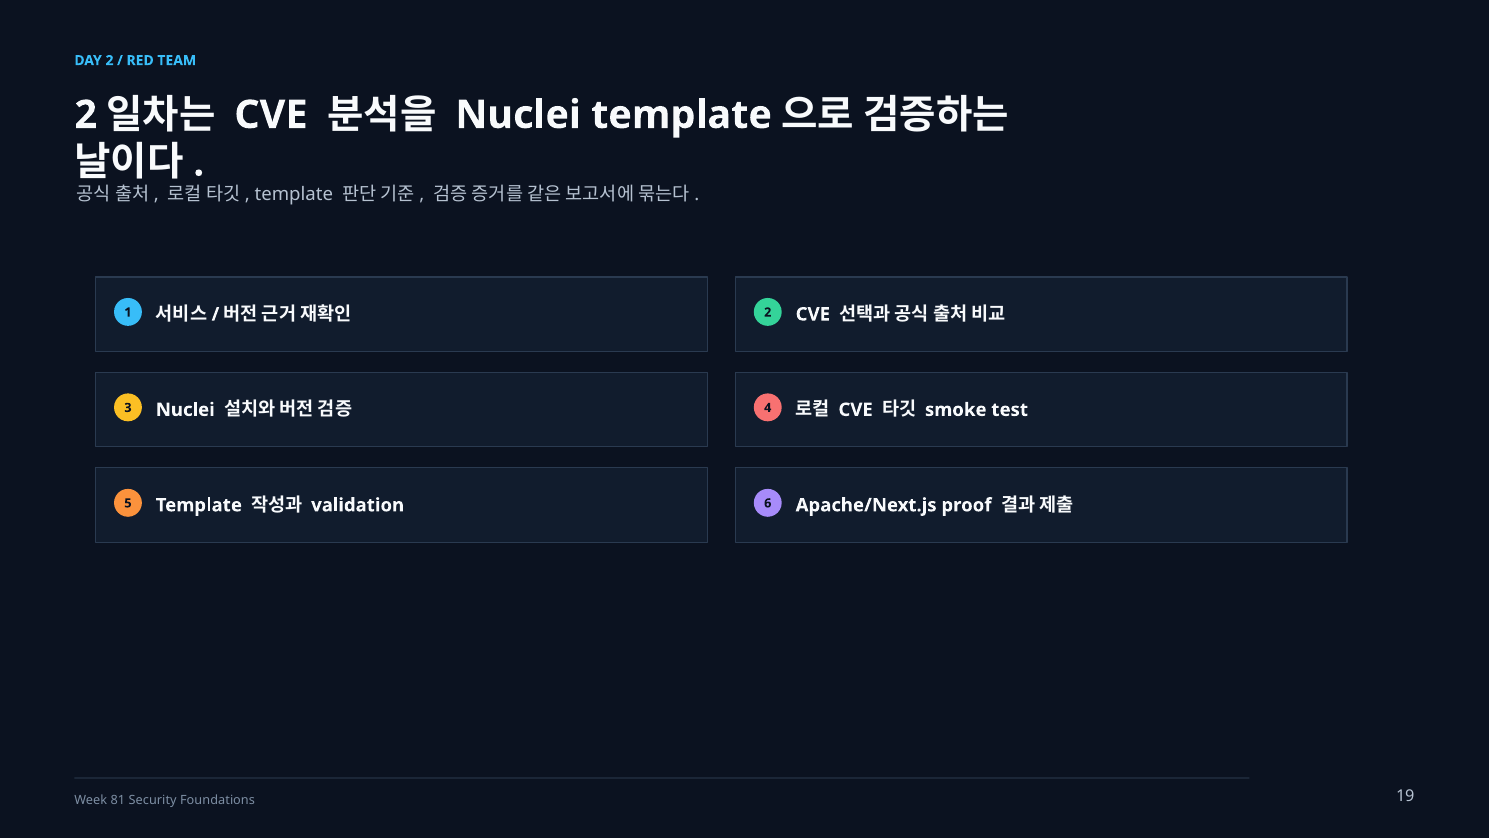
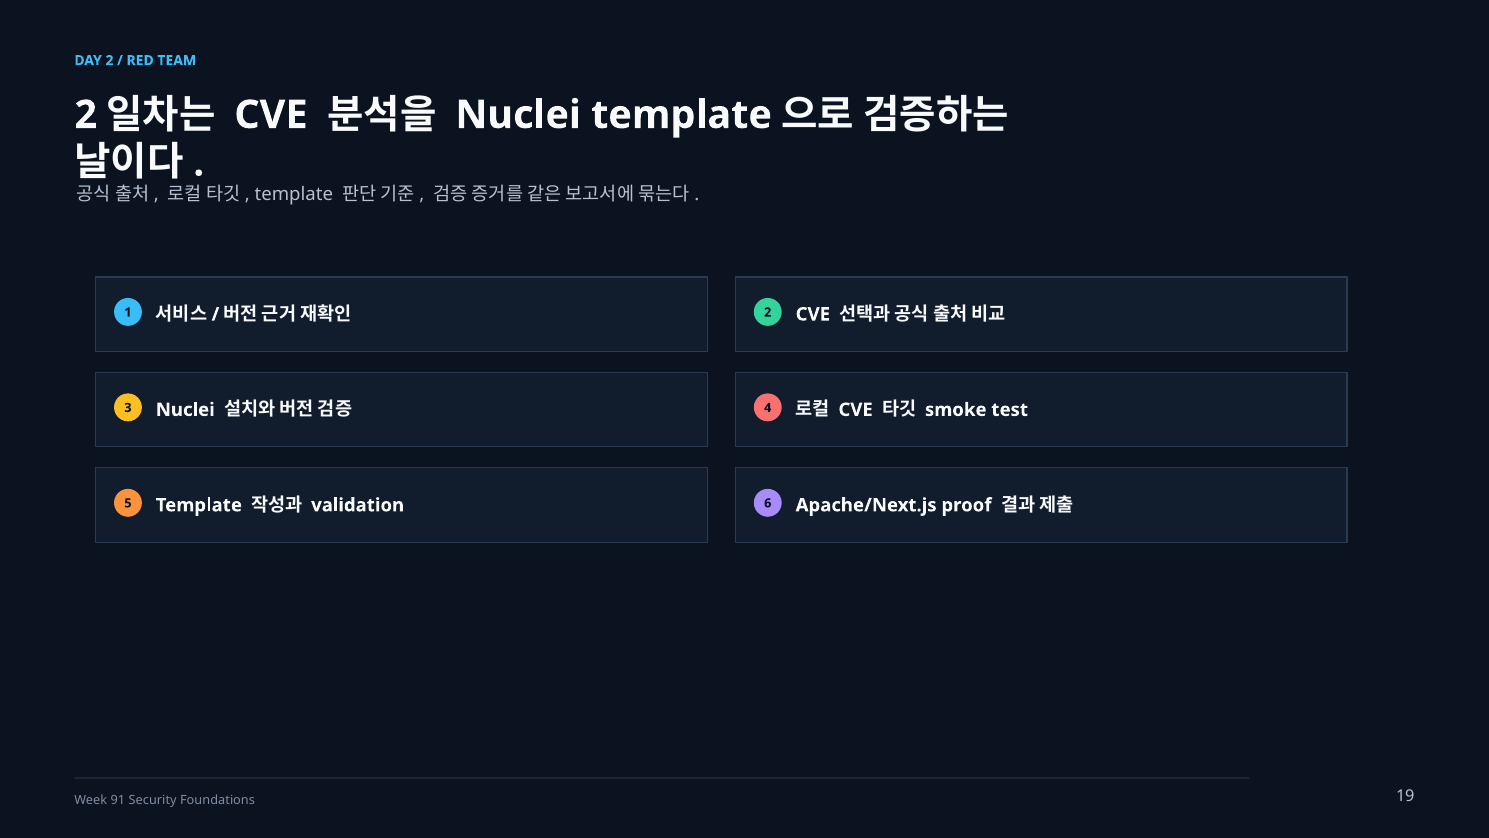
81: 81 -> 91 (118, 800)
